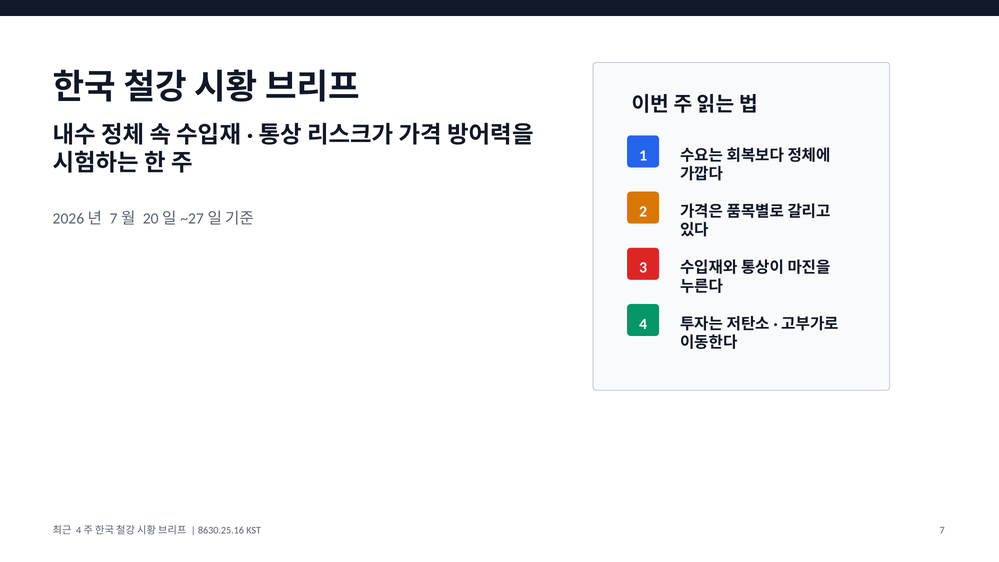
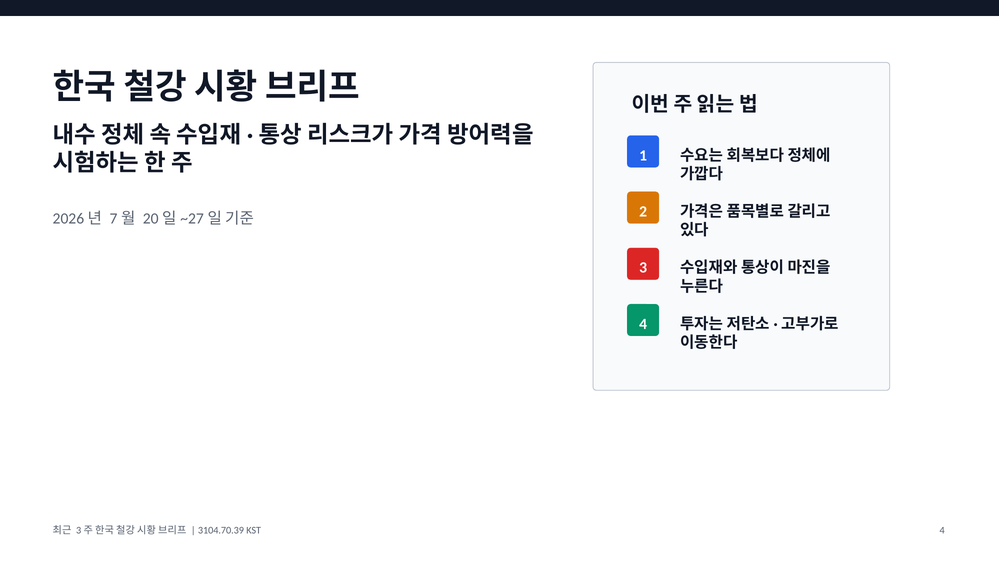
4: 4 -> 3 (79, 530)
8630.25.16: 8630.25.16 -> 3104.70.39 (221, 530)
KST 7: 7 -> 4 (942, 530)
